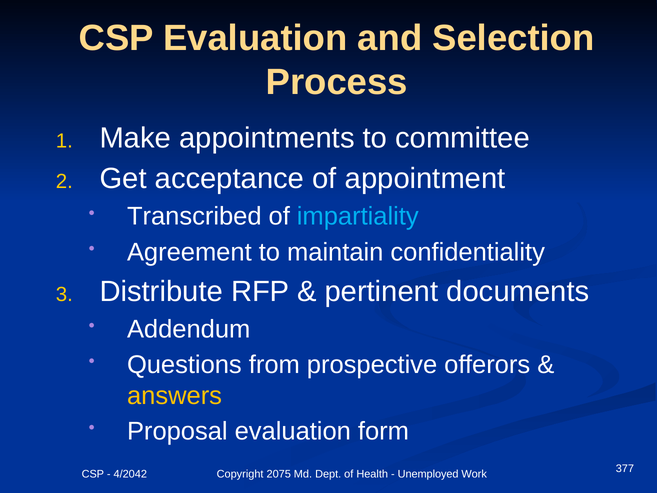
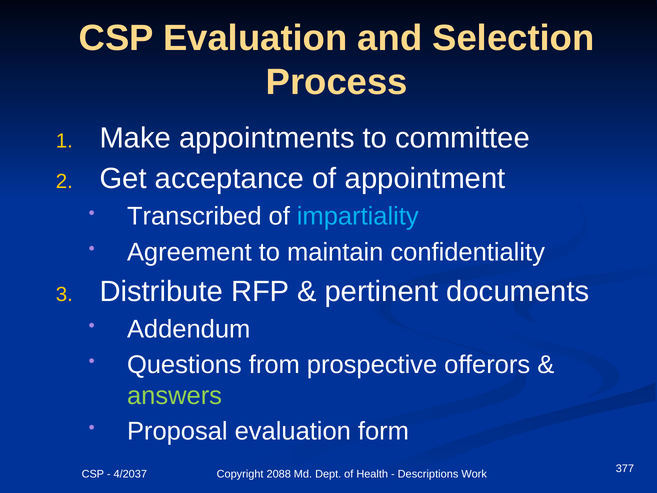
answers colour: yellow -> light green (175, 395)
4/2042: 4/2042 -> 4/2037 (130, 474)
2075: 2075 -> 2088 (279, 474)
Unemployed: Unemployed -> Descriptions (428, 474)
